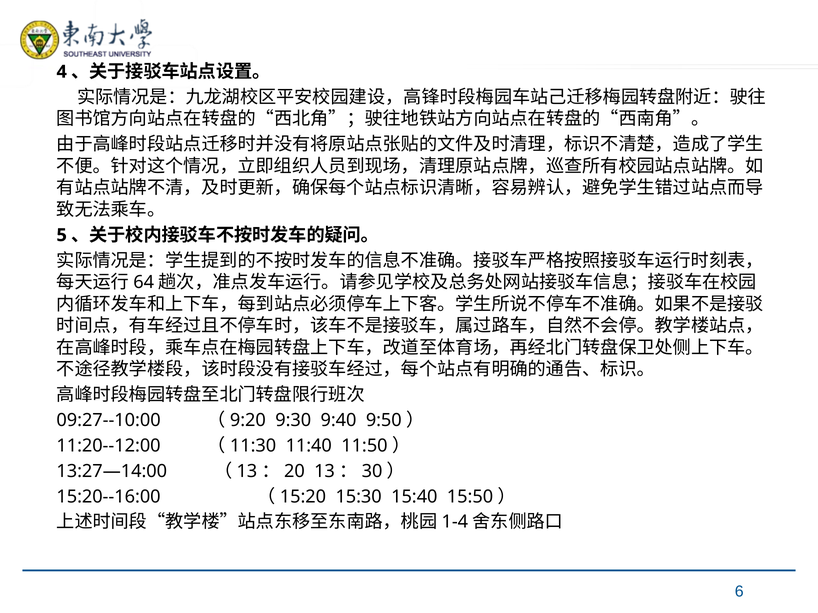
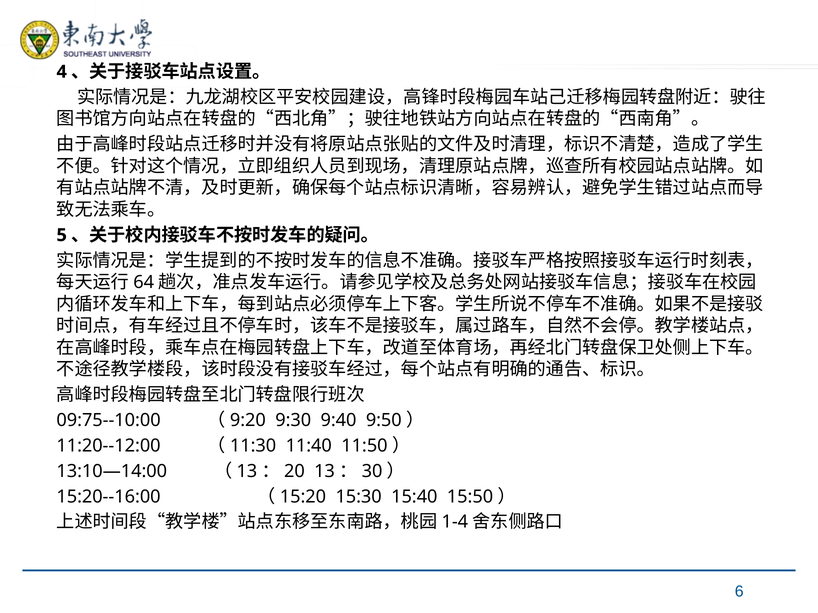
09:27--10:00: 09:27--10:00 -> 09:75--10:00 (109, 421)
13:27—14:00: 13:27—14:00 -> 13:10—14:00 (112, 472)
